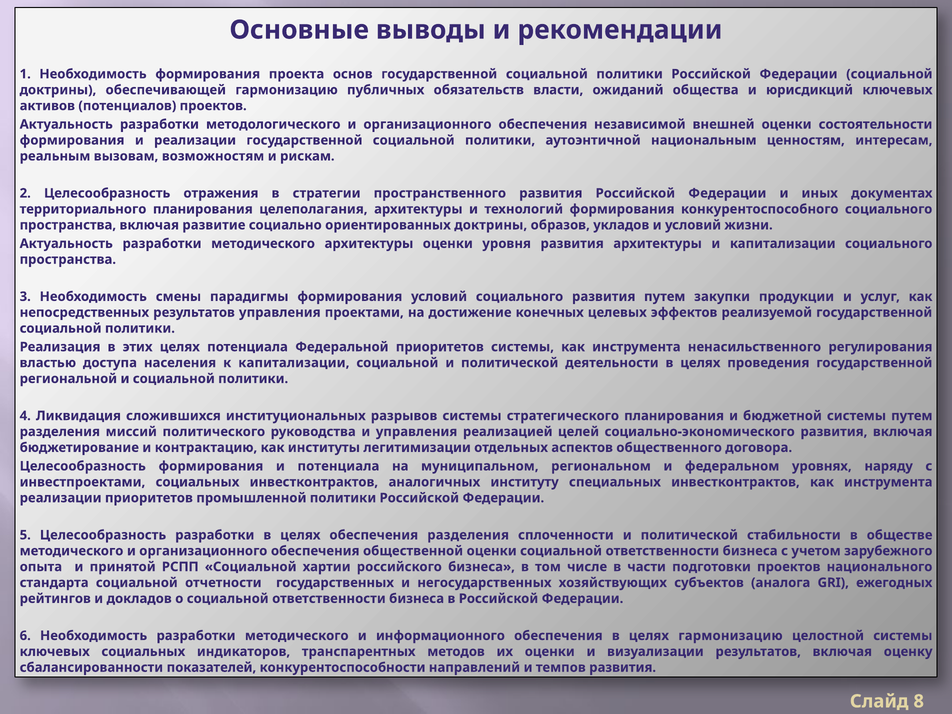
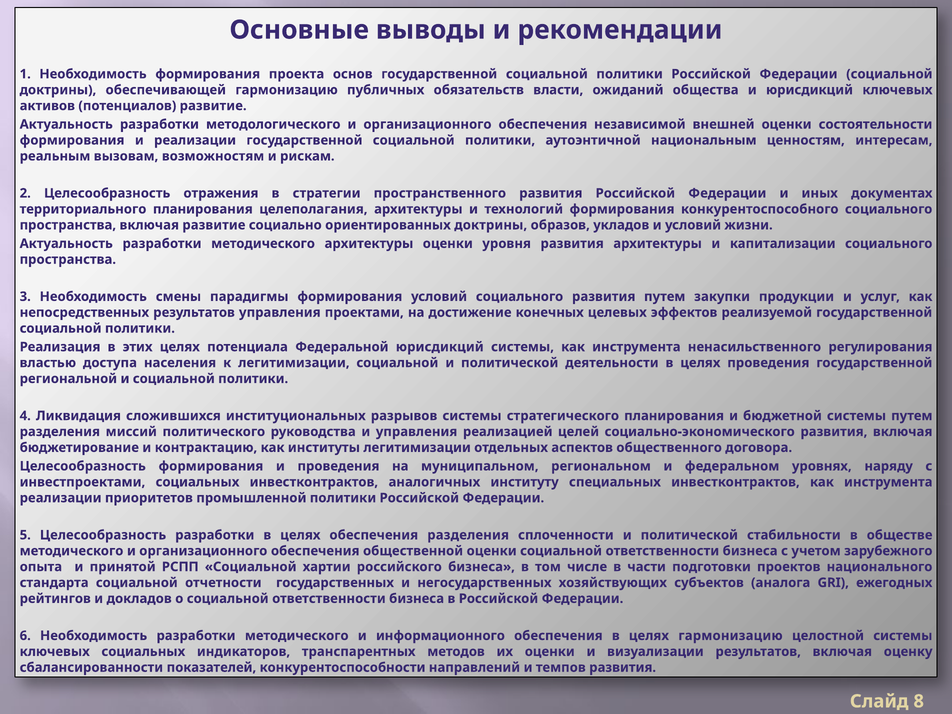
потенциалов проектов: проектов -> развитие (213, 106)
Федеральной приоритетов: приоритетов -> юрисдикций (440, 347)
к капитализации: капитализации -> легитимизации (294, 363)
и потенциала: потенциала -> проведения (338, 466)
